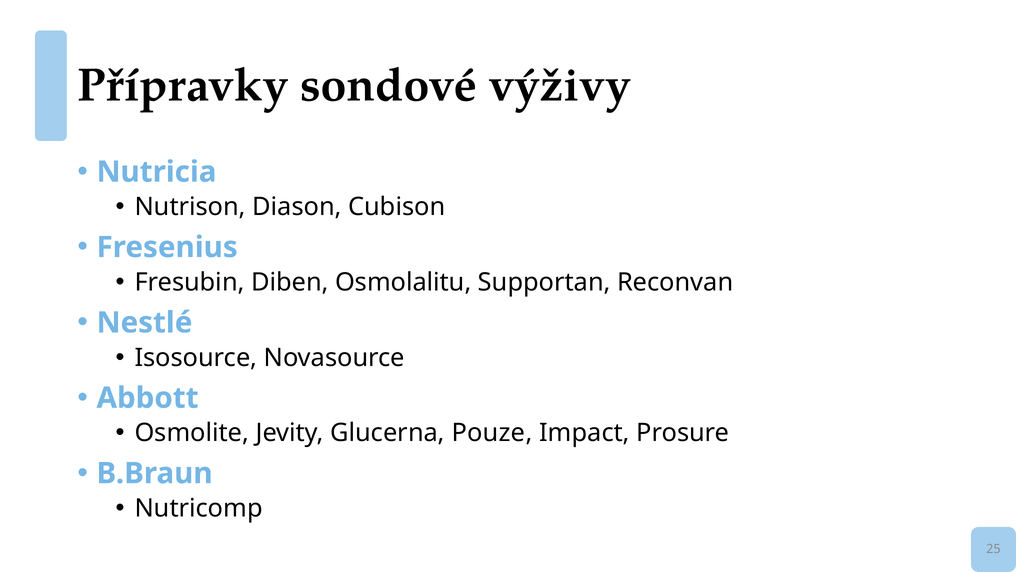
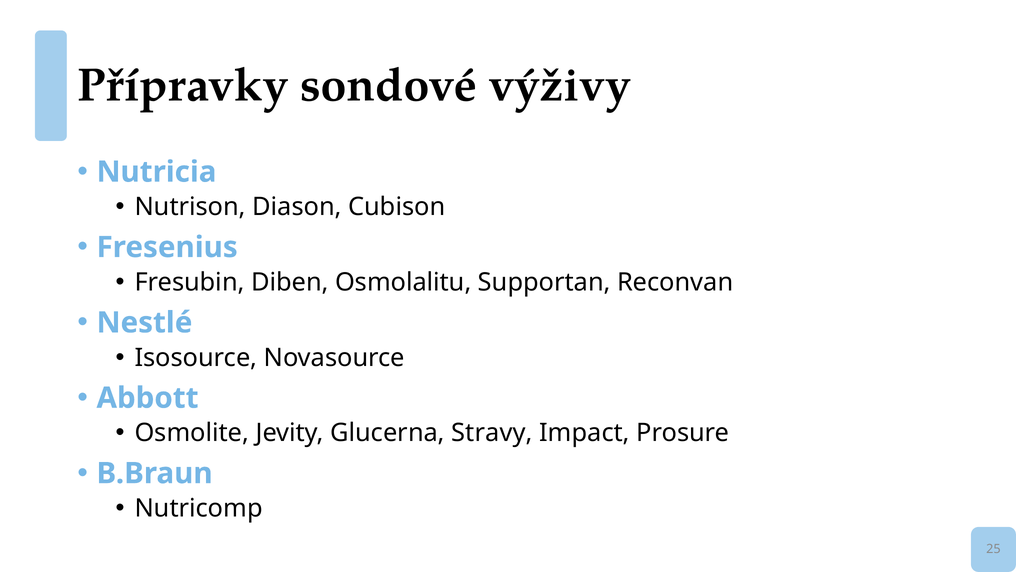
Pouze: Pouze -> Stravy (492, 433)
